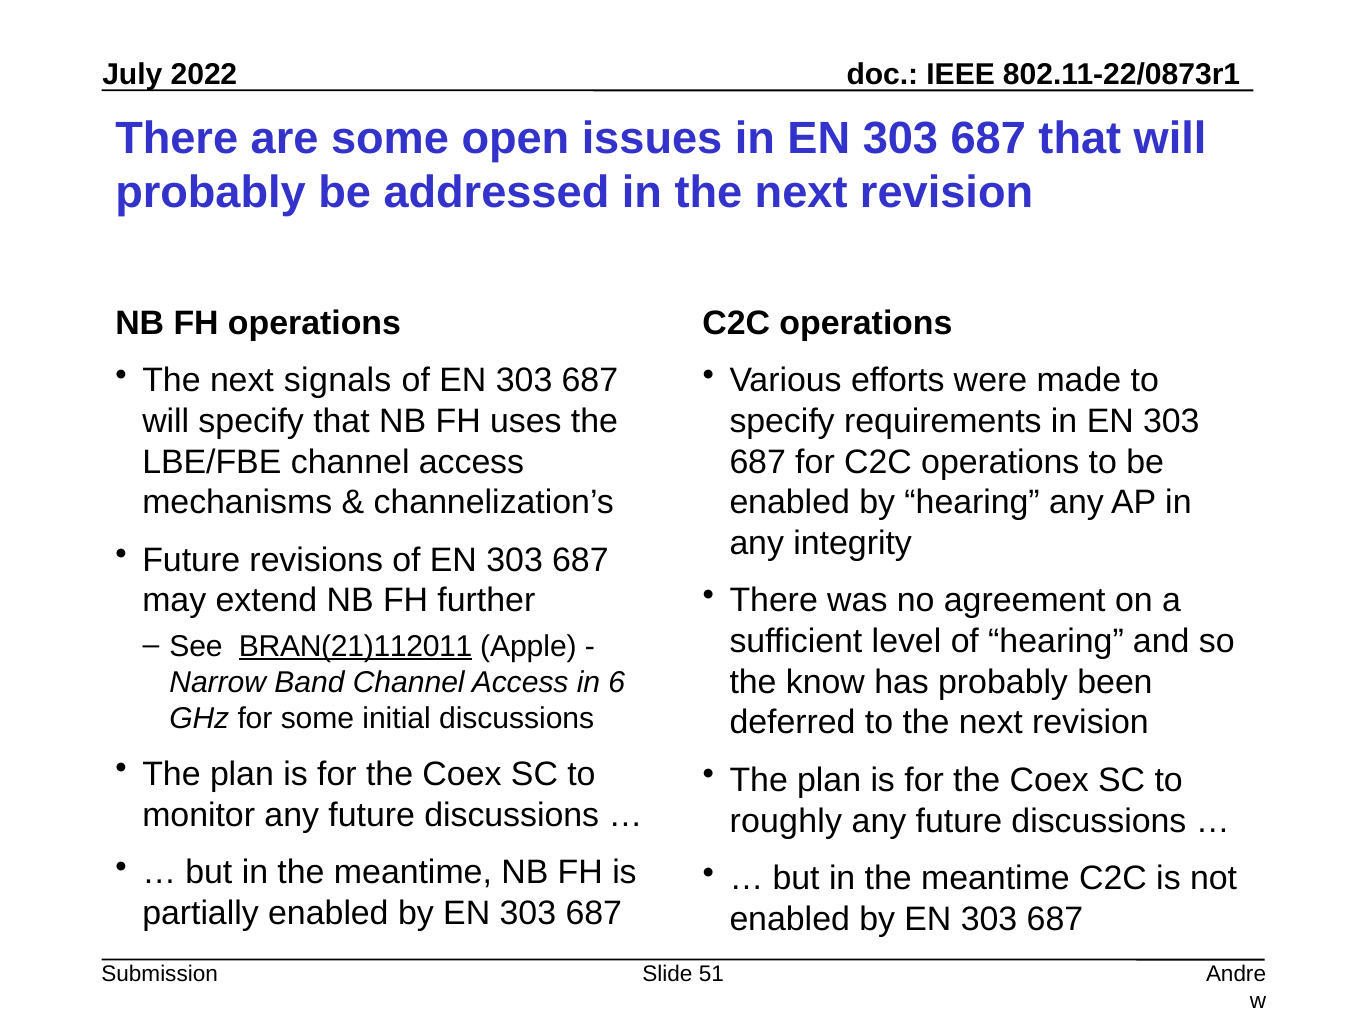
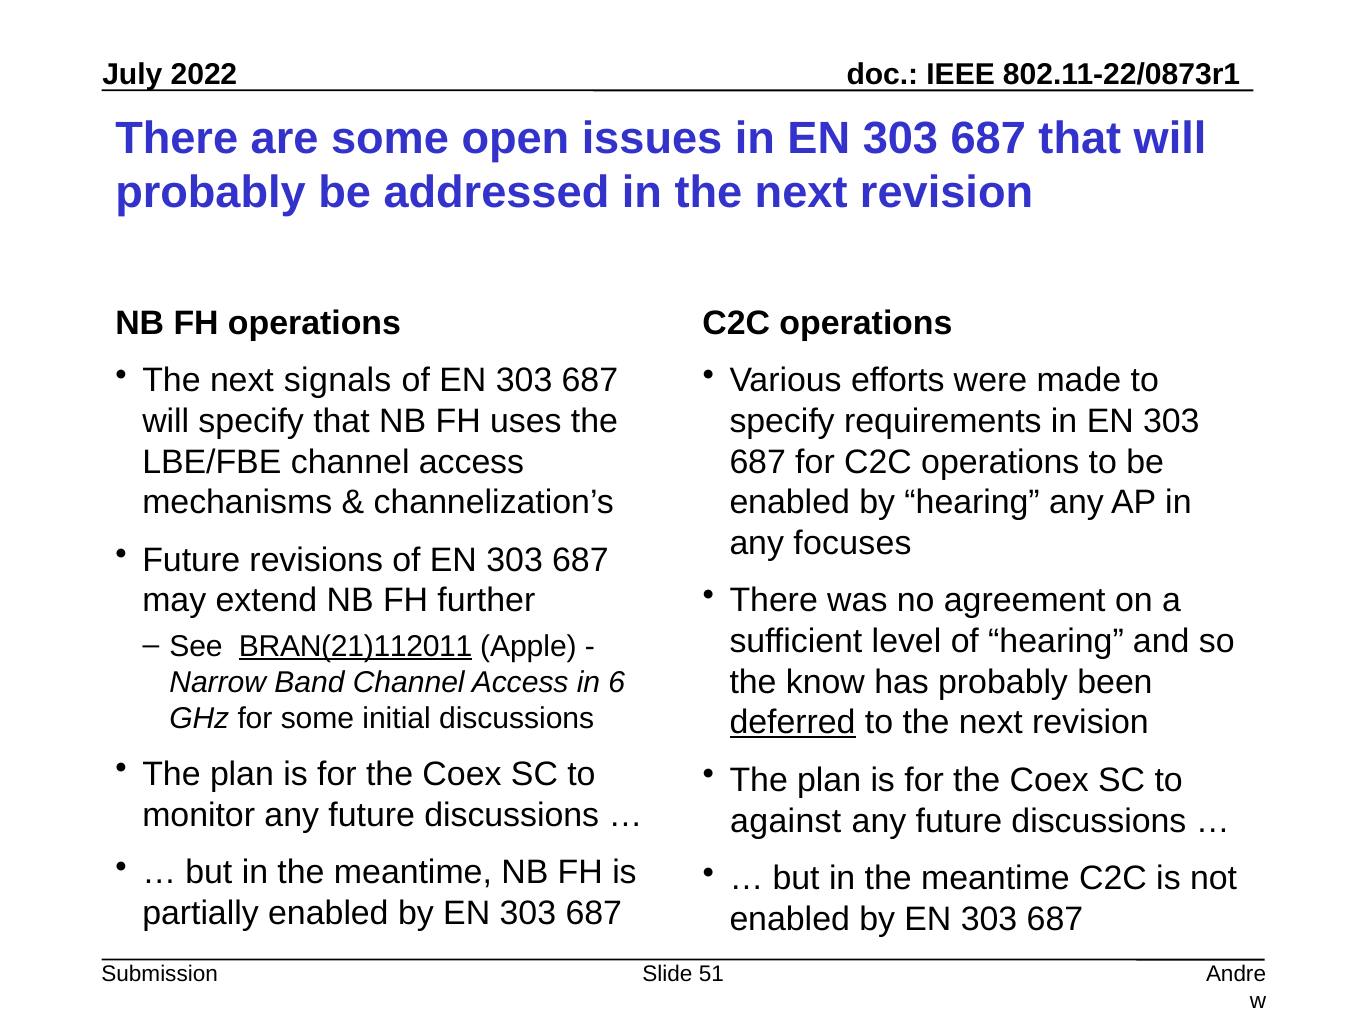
integrity: integrity -> focuses (853, 543)
deferred underline: none -> present (793, 723)
roughly: roughly -> against (786, 821)
